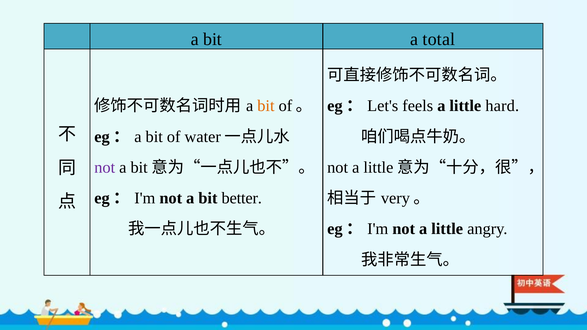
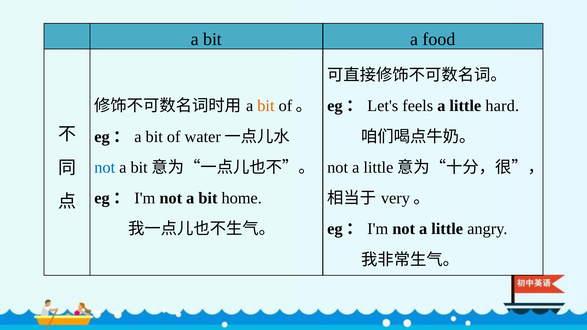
total: total -> food (439, 39)
not colour: purple -> blue (105, 168)
better: better -> home (242, 198)
